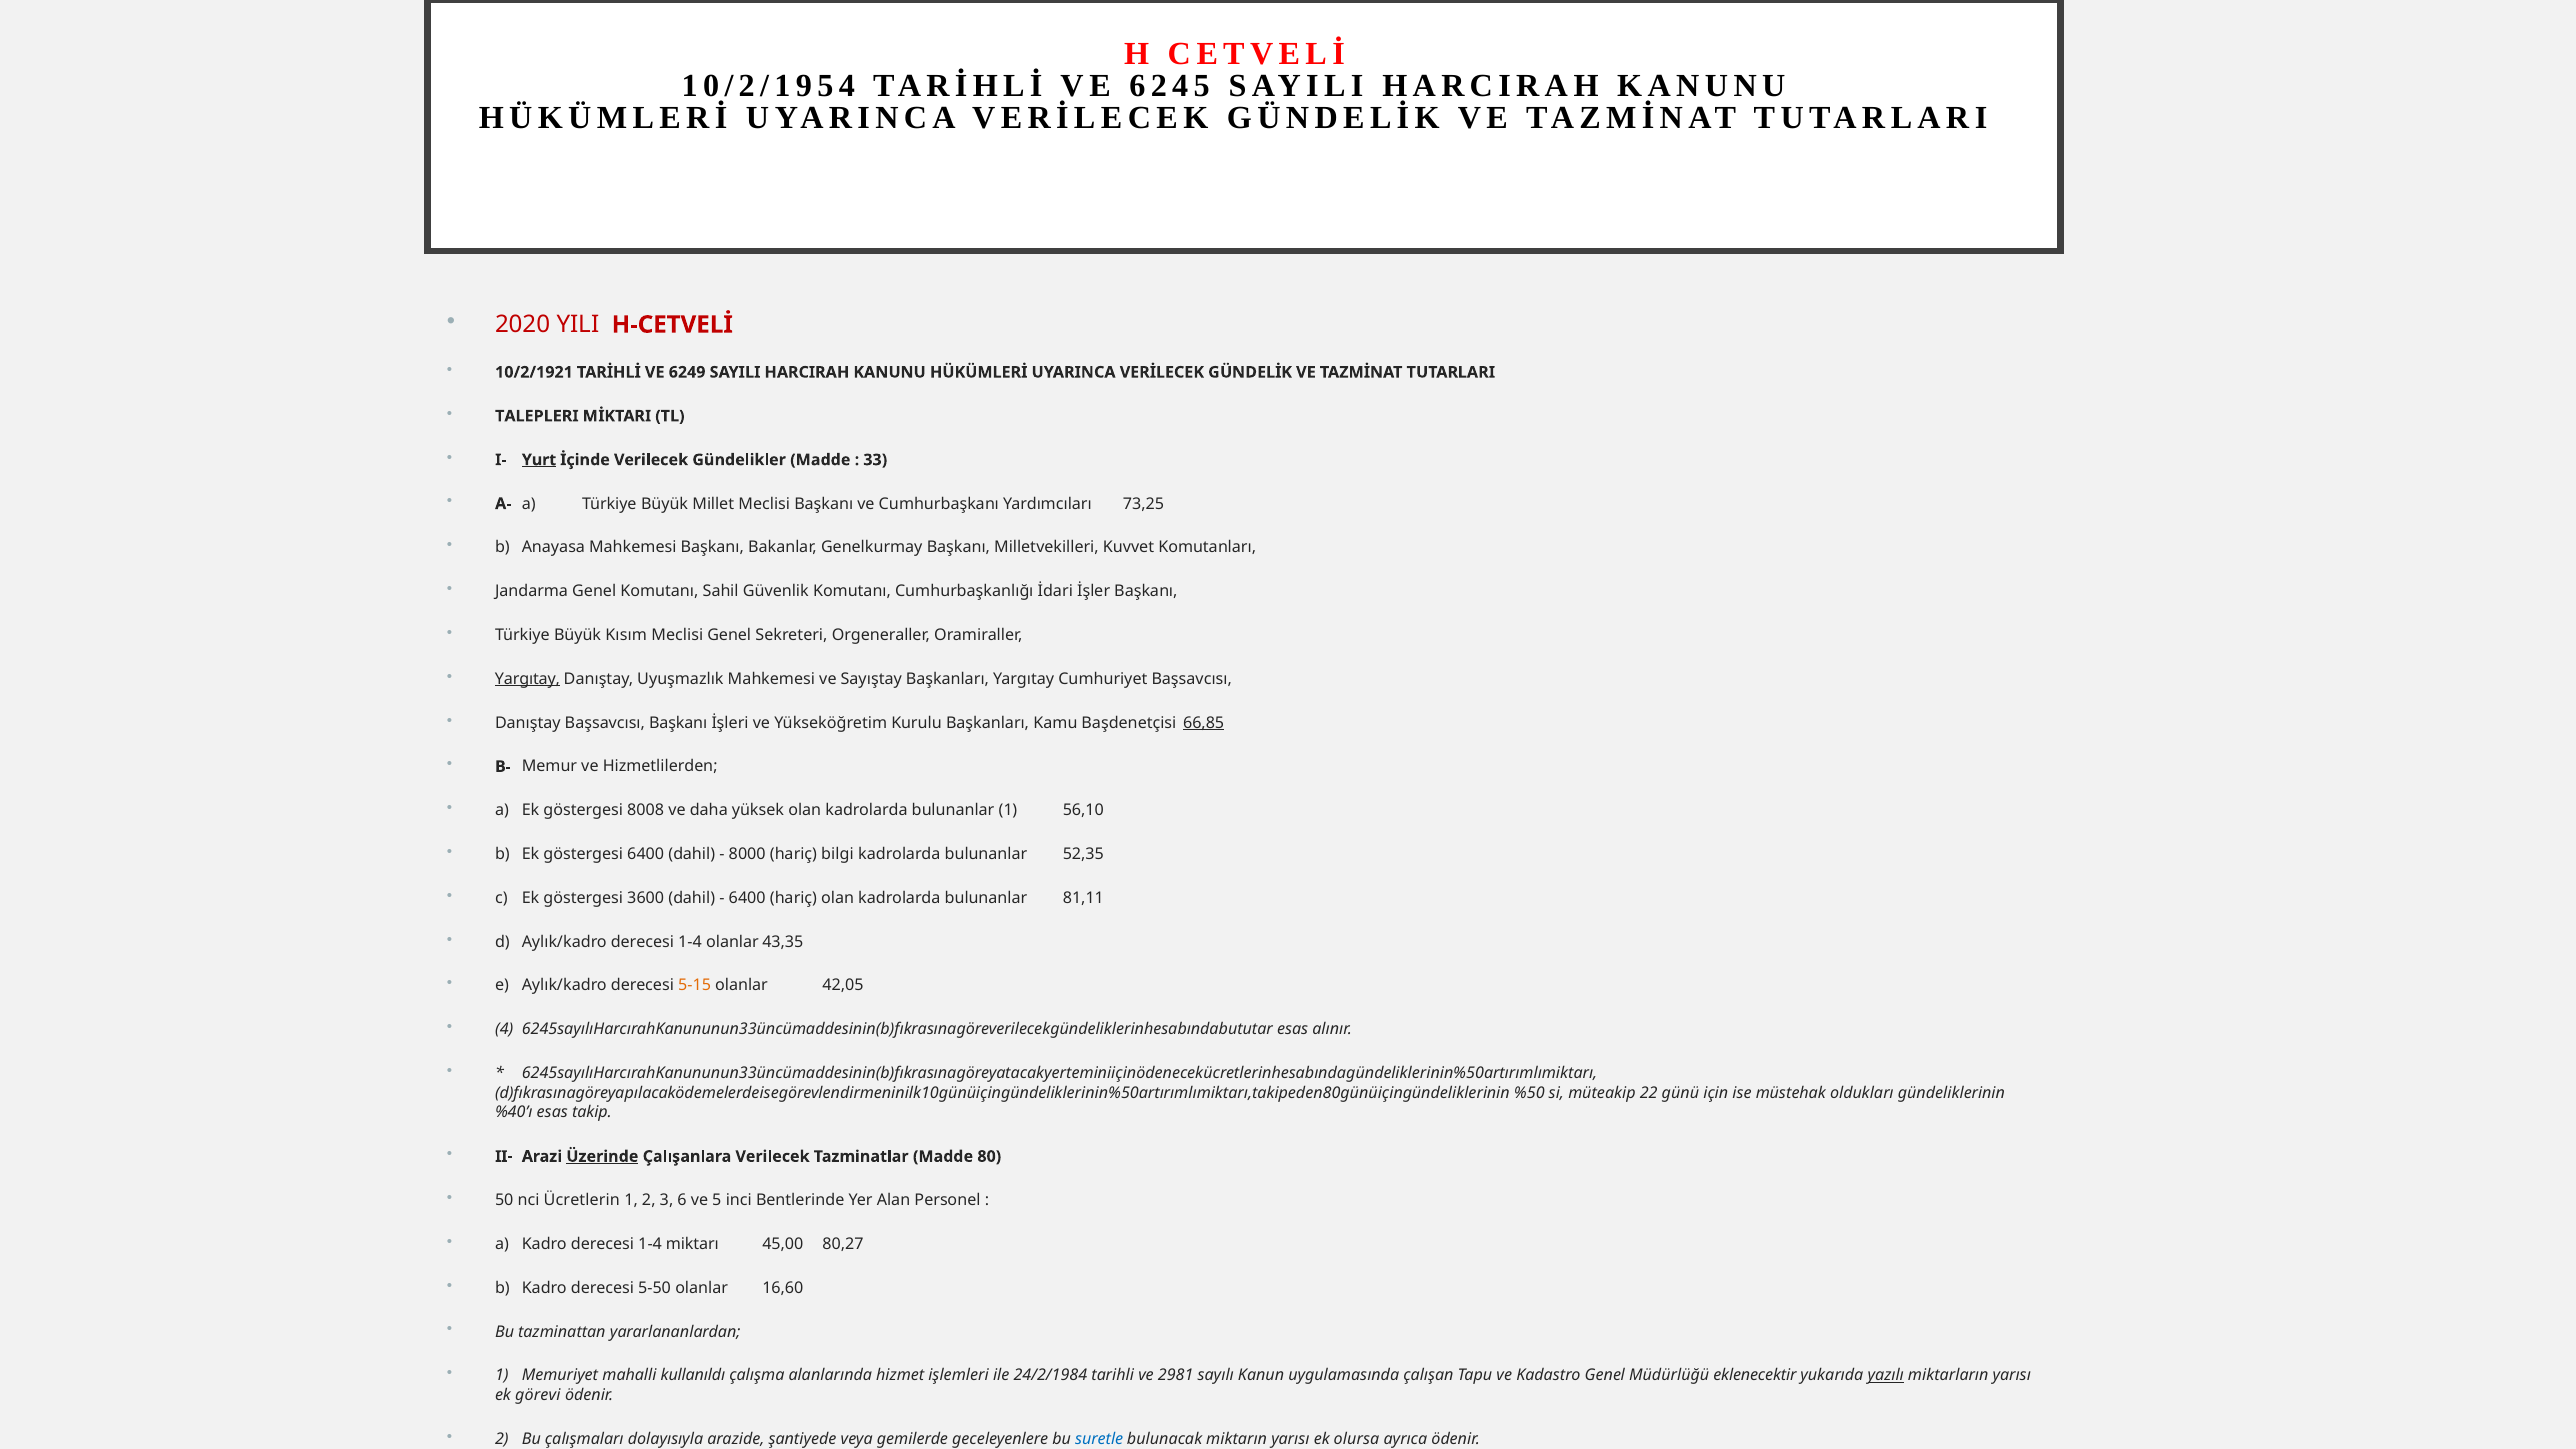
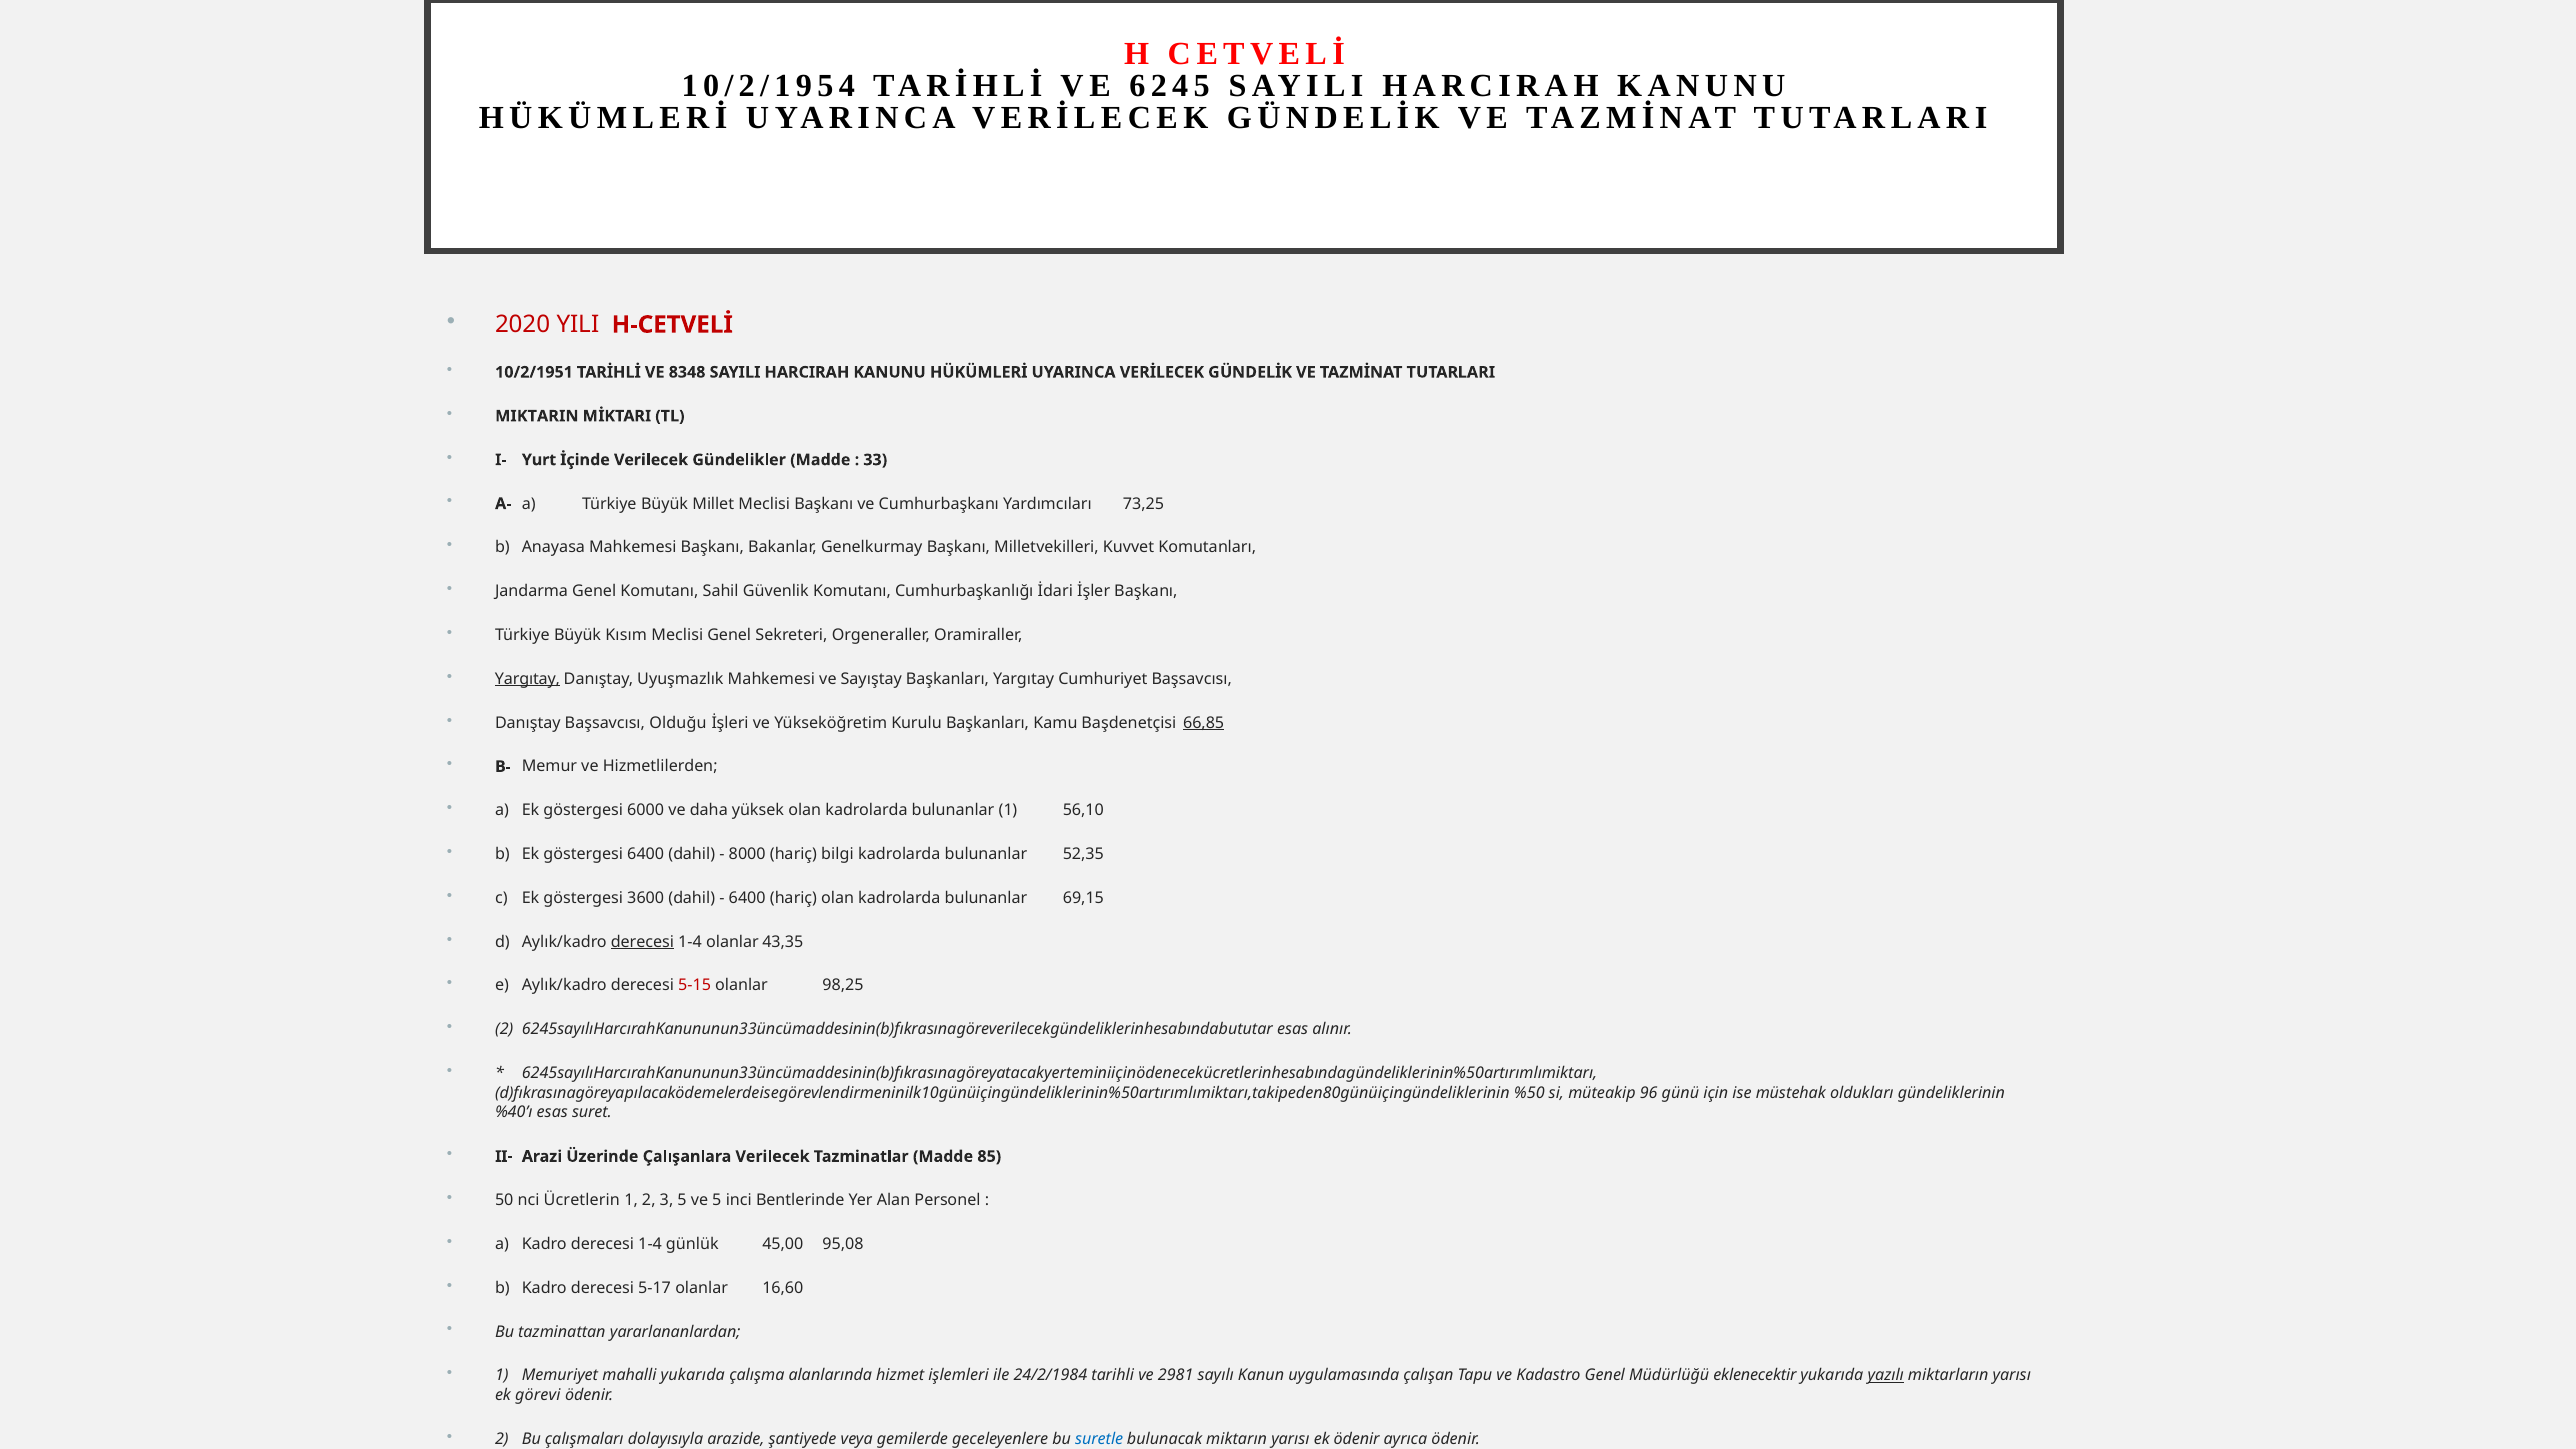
10/2/1921: 10/2/1921 -> 10/2/1951 (534, 372)
6249: 6249 -> 8348 (687, 372)
TALEPLERI: TALEPLERI -> MIKTARIN (537, 416)
Yurt underline: present -> none (539, 460)
Başsavcısı Başkanı: Başkanı -> Olduğu (678, 723)
8008: 8008 -> 6000 (646, 810)
81,11: 81,11 -> 69,15 (1083, 898)
derecesi underline: none -> present (642, 942)
5-15 colour: orange -> red (695, 986)
42,05: 42,05 -> 98,25 (843, 986)
4: 4 -> 2 (504, 1029)
22: 22 -> 96 (1649, 1093)
takip: takip -> suret (592, 1113)
Üzerinde underline: present -> none (602, 1156)
80: 80 -> 85 (989, 1156)
3 6: 6 -> 5 (682, 1200)
miktarı: miktarı -> günlük (692, 1244)
80,27: 80,27 -> 95,08 (843, 1244)
5-50: 5-50 -> 5-17 (655, 1288)
mahalli kullanıldı: kullanıldı -> yukarıda (693, 1376)
ek olursa: olursa -> ödenir (1357, 1439)
